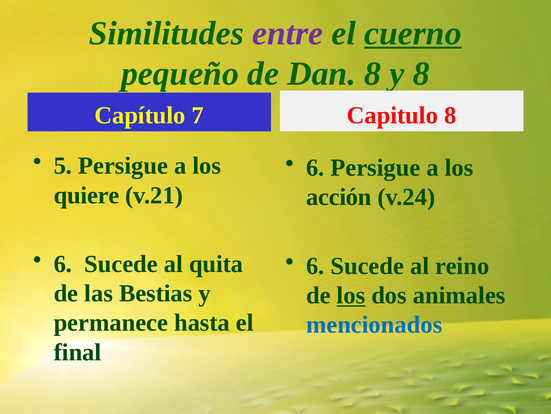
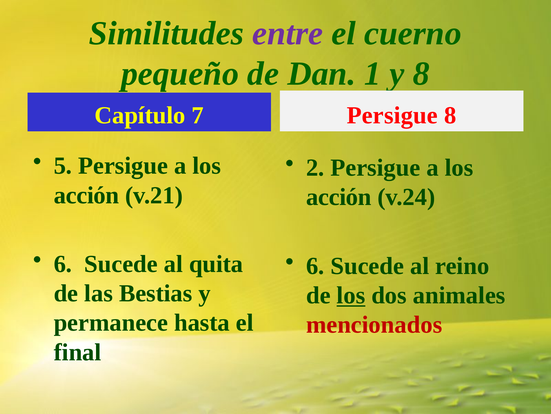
cuerno underline: present -> none (413, 33)
Dan 8: 8 -> 1 (373, 74)
Capitulo: Capitulo -> Persigue (392, 115)
6: 6 -> 2 (315, 167)
quiere: quiere -> acción (86, 195)
mencionados colour: blue -> red (374, 324)
